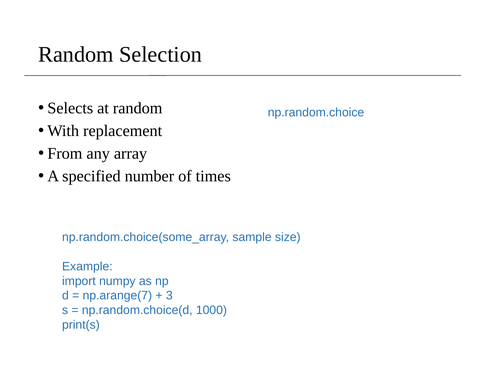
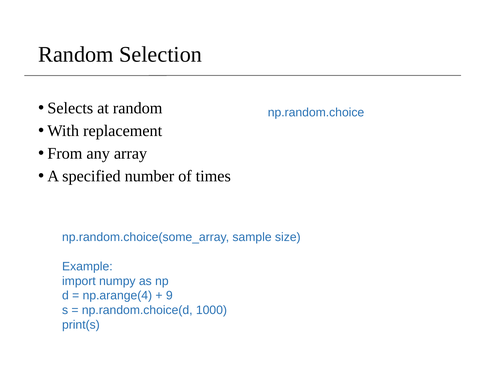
np.arange(7: np.arange(7 -> np.arange(4 (117, 295)
3: 3 -> 9 (169, 295)
